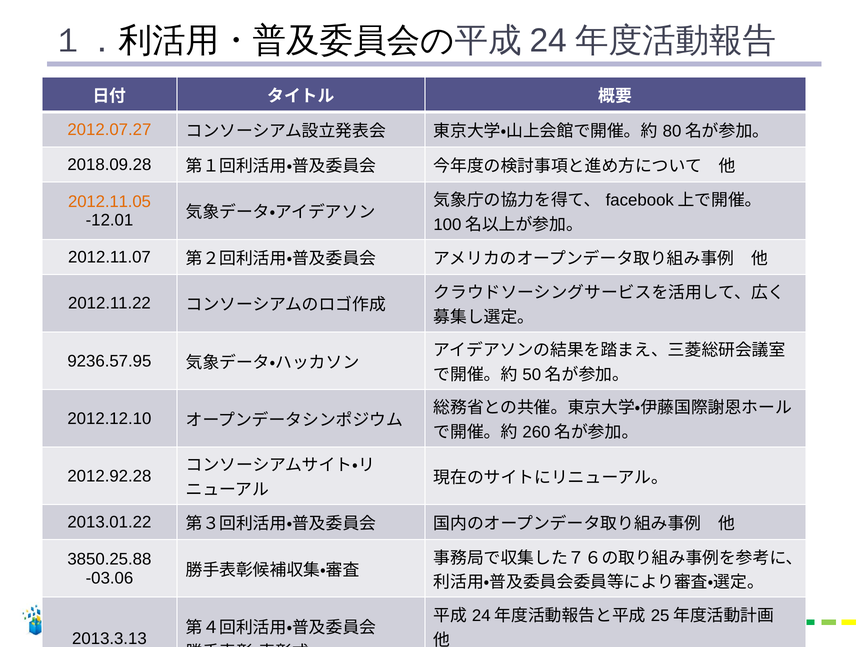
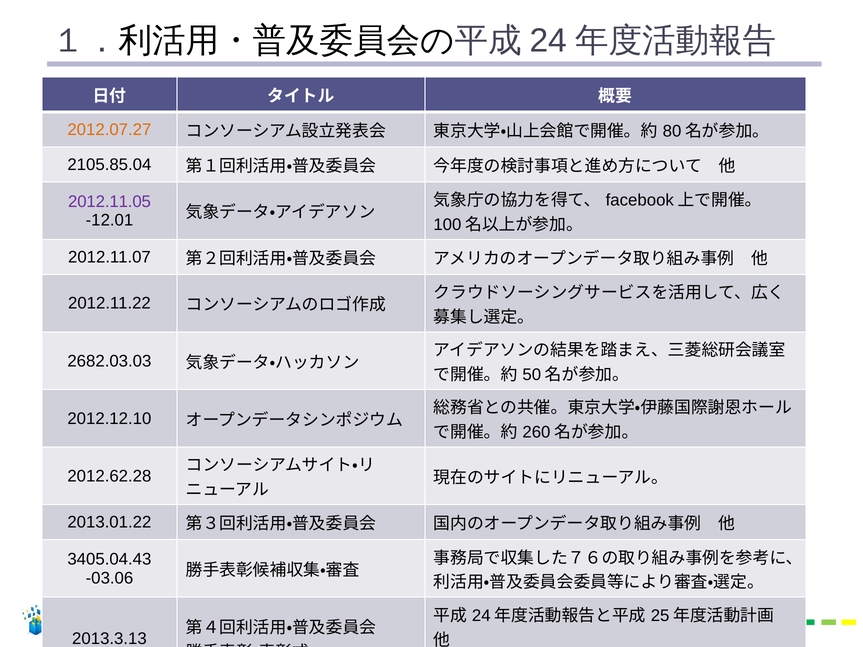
2018.09.28: 2018.09.28 -> 2105.85.04 (109, 165)
2012.11.05 colour: orange -> purple (109, 202)
9236.57.95: 9236.57.95 -> 2682.03.03 (109, 361)
2012.92.28: 2012.92.28 -> 2012.62.28 (109, 476)
3850.25.88: 3850.25.88 -> 3405.04.43 (109, 559)
